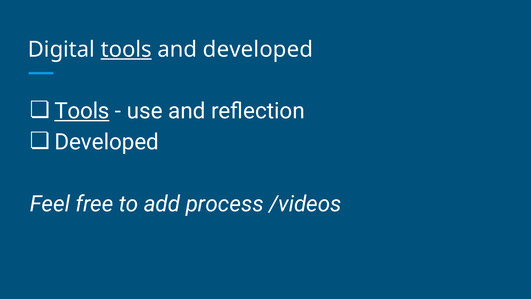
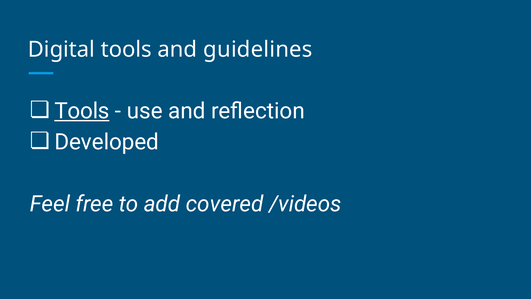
tools underline: present -> none (126, 49)
and developed: developed -> guidelines (258, 49)
process: process -> covered (225, 204)
